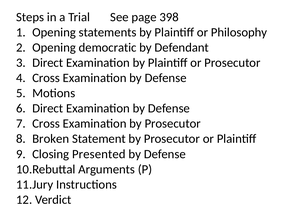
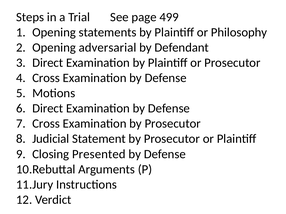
398: 398 -> 499 (169, 17)
democratic: democratic -> adversarial (108, 48)
Broken: Broken -> Judicial (51, 139)
